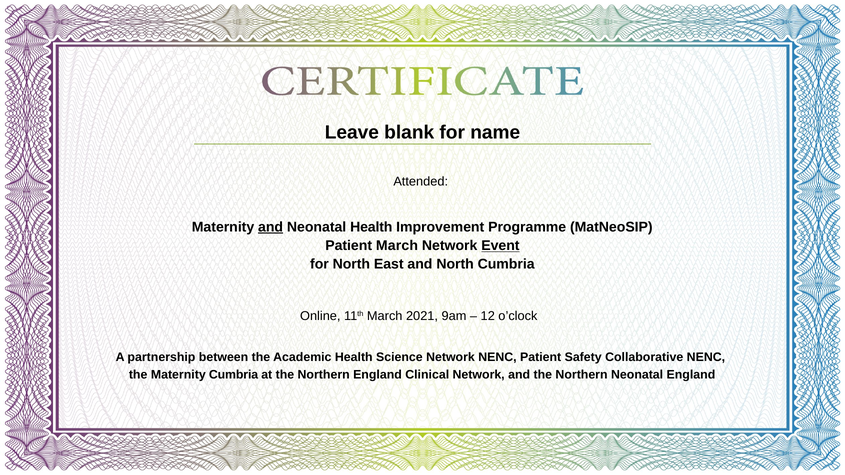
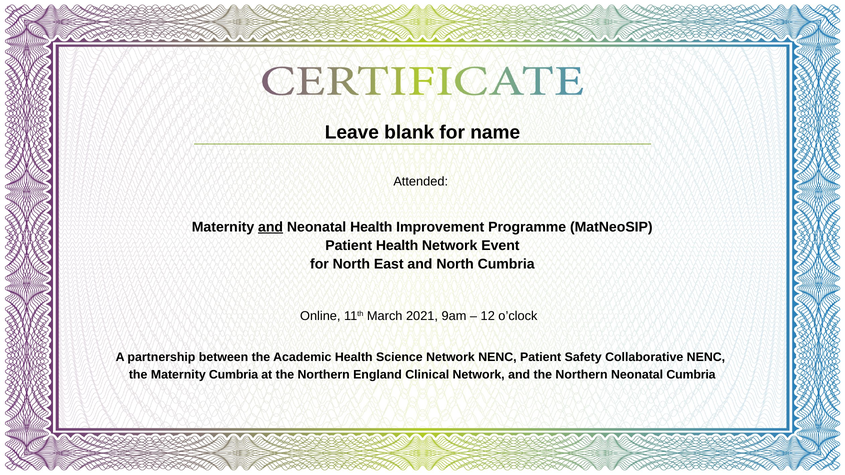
Patient March: March -> Health (397, 246)
Event underline: present -> none (500, 246)
Neonatal England: England -> Cumbria (691, 375)
